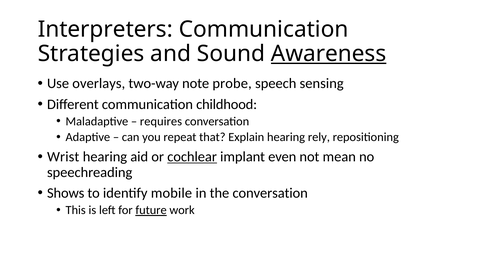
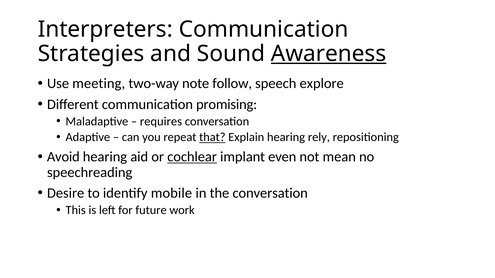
overlays: overlays -> meeting (99, 84)
probe: probe -> follow (232, 84)
sensing: sensing -> explore (322, 84)
childhood: childhood -> promising (227, 104)
that underline: none -> present (212, 137)
Wrist: Wrist -> Avoid (63, 157)
Shows: Shows -> Desire (66, 193)
future underline: present -> none (151, 210)
